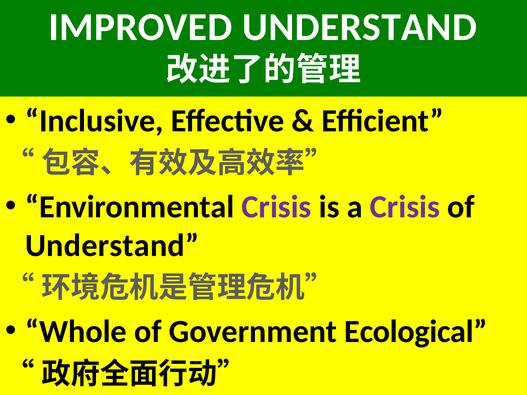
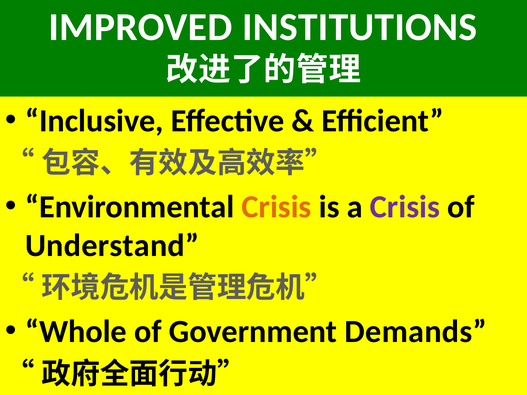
IMPROVED UNDERSTAND: UNDERSTAND -> INSTITUTIONS (360, 27)
Crisis colour: purple -> orange (276, 207)
Ecological: Ecological -> Demands (416, 332)
